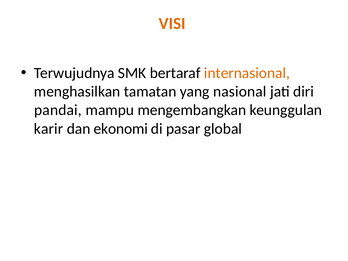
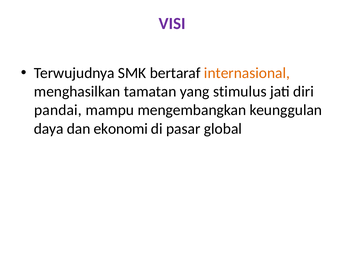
VISI colour: orange -> purple (172, 24)
nasional: nasional -> stimulus (240, 92)
karir: karir -> daya (49, 129)
